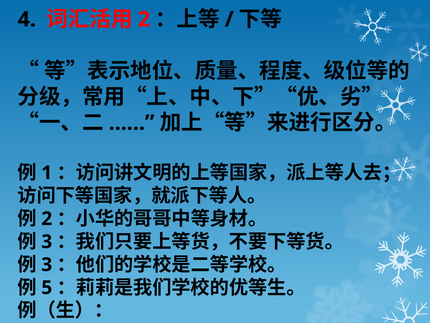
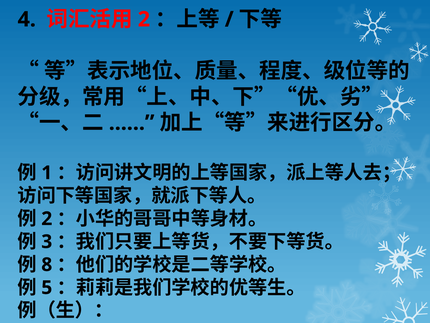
3: 3 -> 8 (47, 264)
